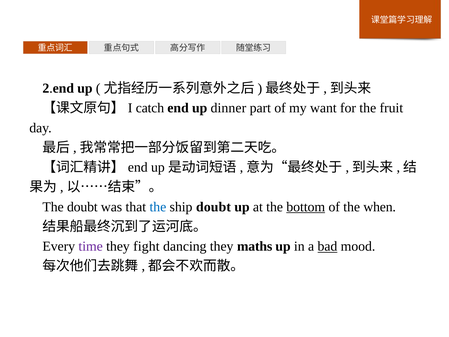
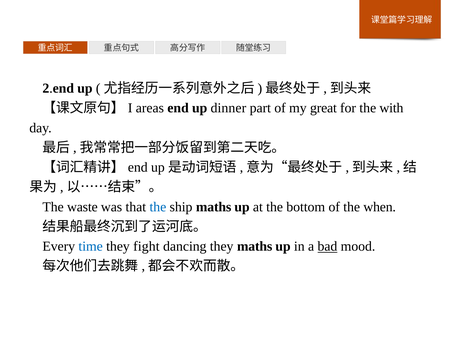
catch: catch -> areas (150, 108)
want: want -> great (323, 108)
fruit: fruit -> with (391, 108)
The doubt: doubt -> waste (82, 207)
ship doubt: doubt -> maths (214, 207)
bottom underline: present -> none (306, 207)
time colour: purple -> blue (91, 246)
